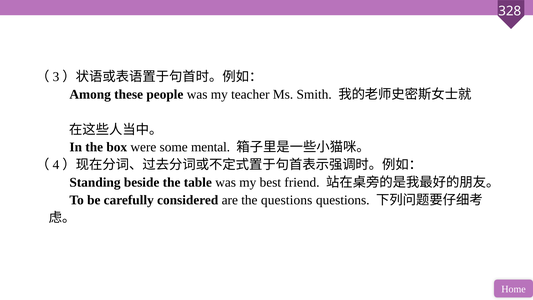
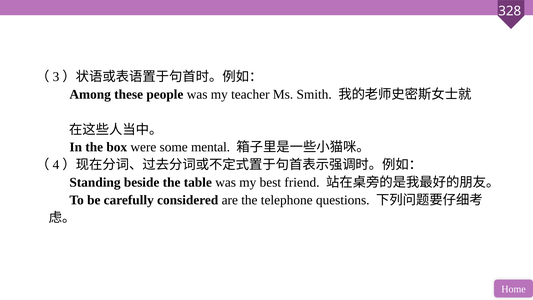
the questions: questions -> telephone (287, 200)
